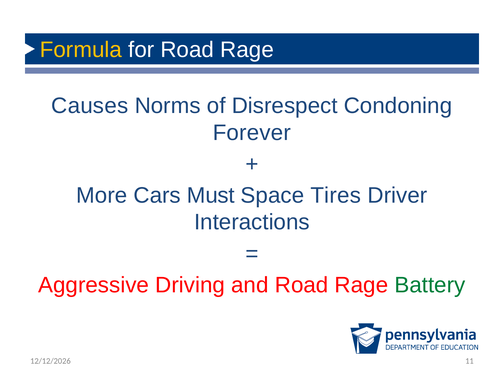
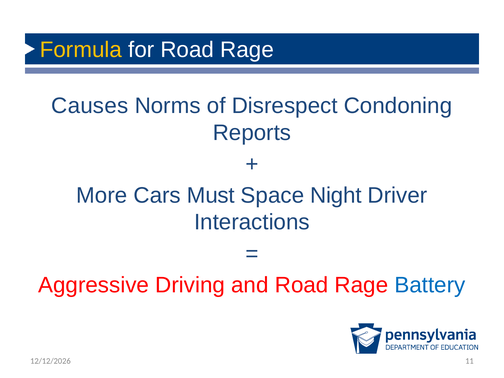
Forever: Forever -> Reports (252, 133)
Tires: Tires -> Night (336, 195)
Battery colour: green -> blue (430, 285)
